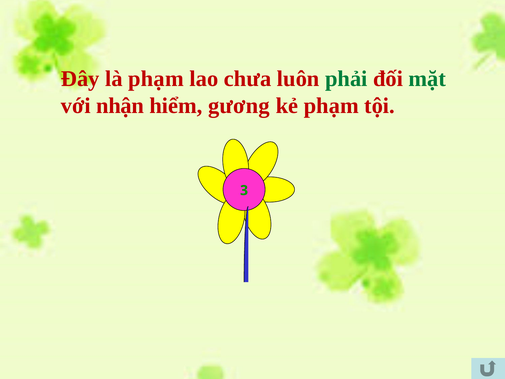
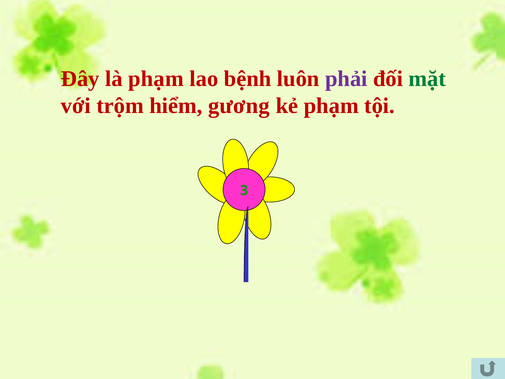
chưa: chưa -> bệnh (248, 79)
phải colour: green -> purple (346, 79)
nhận: nhận -> trộm (120, 106)
